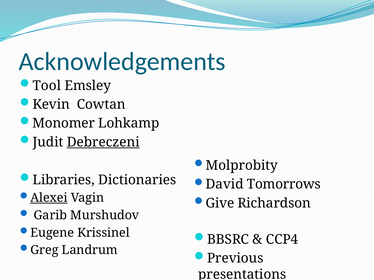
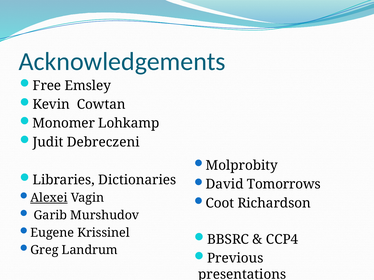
Tool: Tool -> Free (47, 86)
Debreczeni underline: present -> none (103, 142)
Give: Give -> Coot (220, 203)
